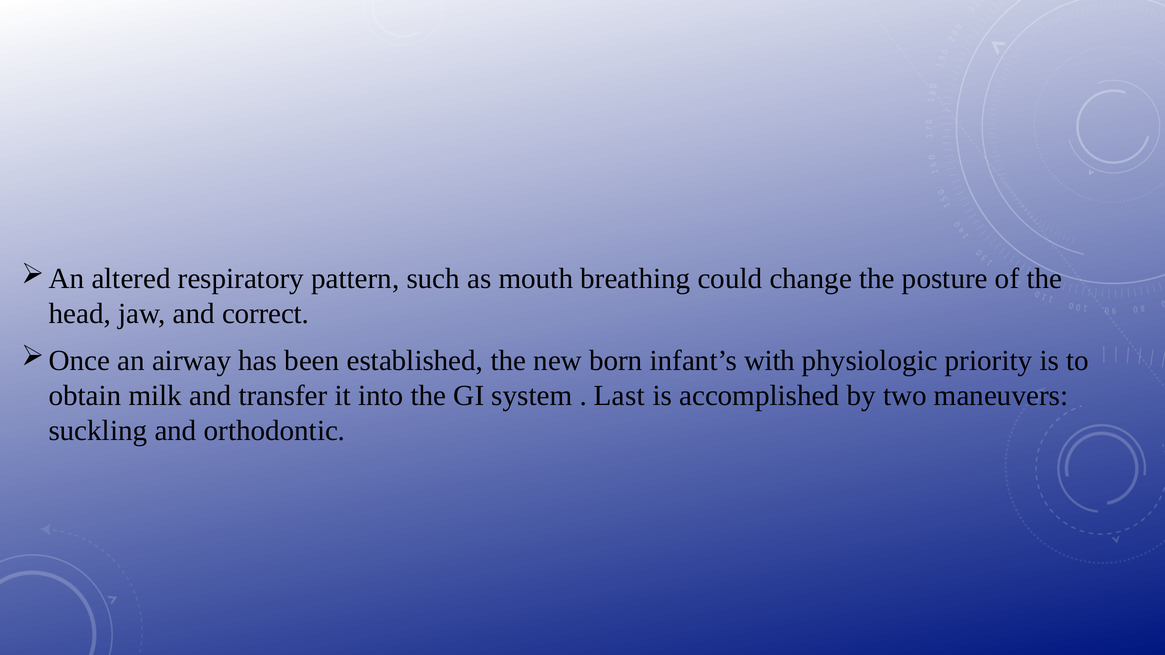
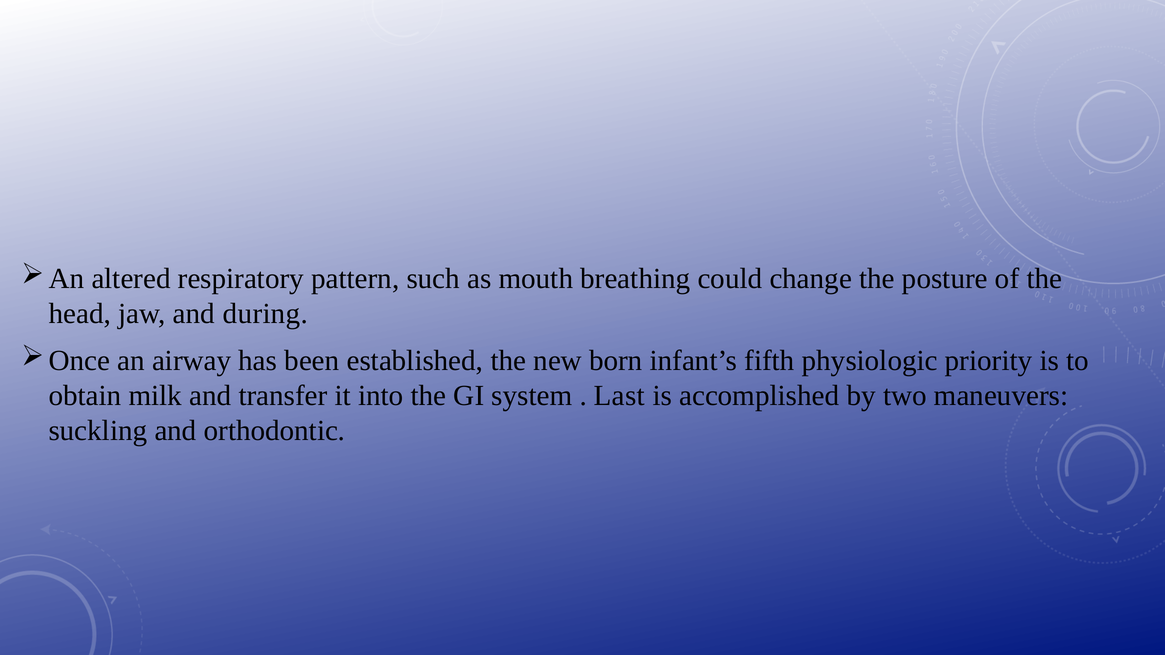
correct: correct -> during (265, 314)
with: with -> fifth (769, 361)
